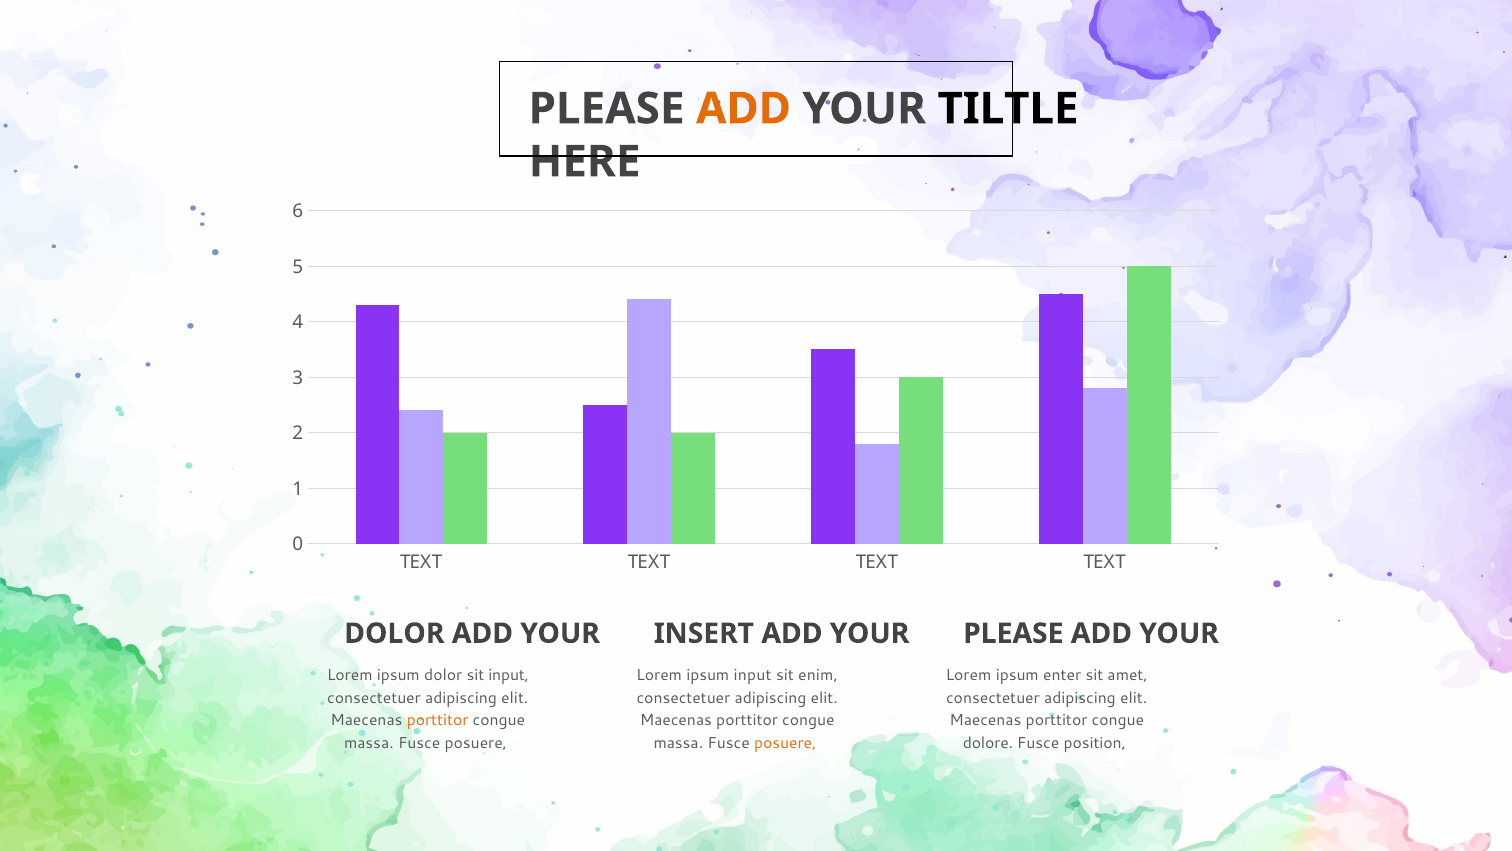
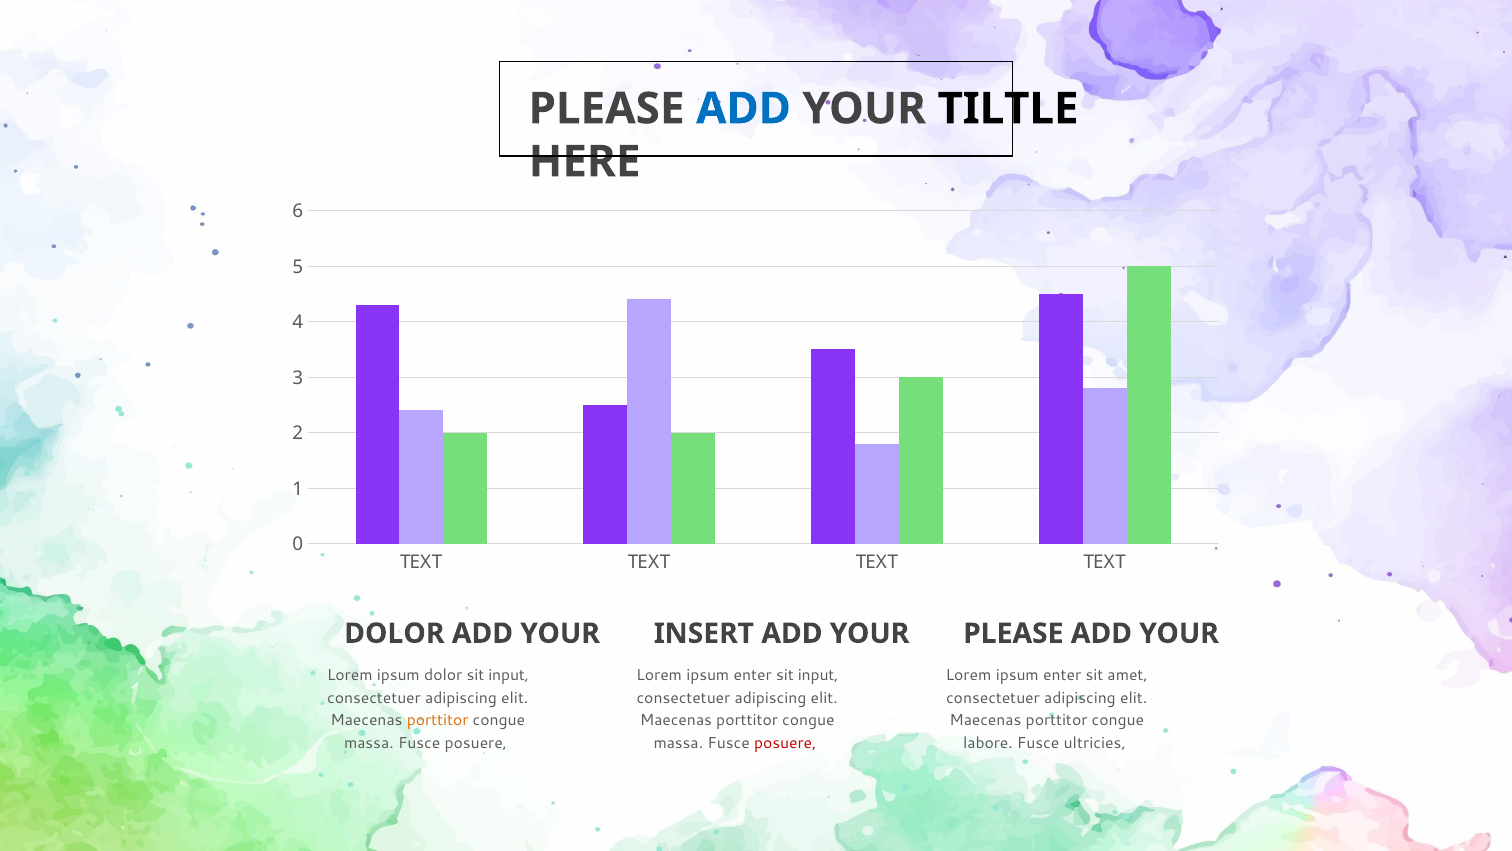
ADD colour: orange -> blue (743, 109)
input: input -> enter (753, 675)
enim: enim -> input (818, 675)
posuere colour: orange -> red (785, 743)
dolore: dolore -> labore (988, 743)
position: position -> ultricies (1095, 743)
